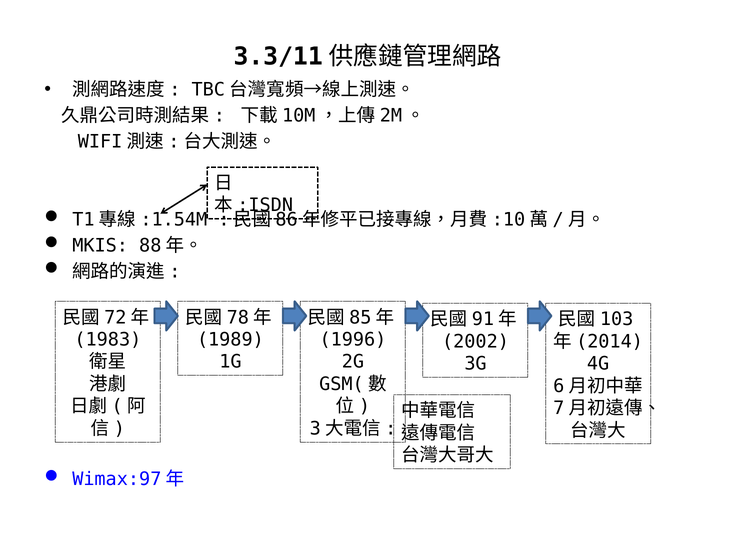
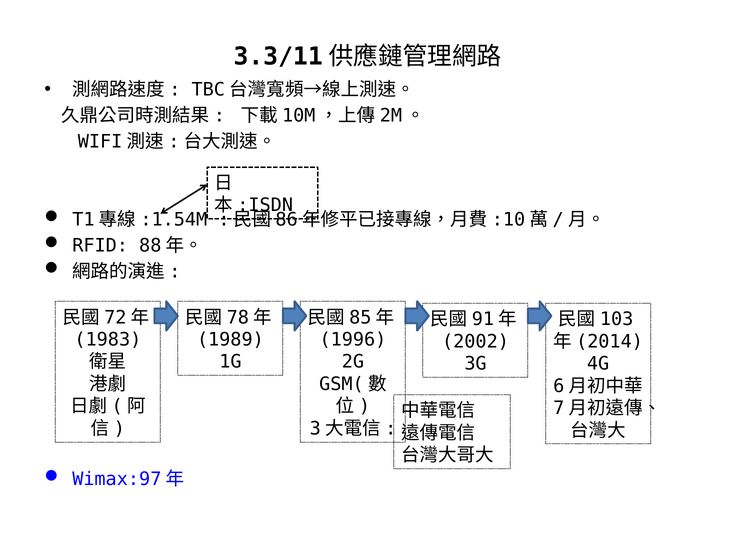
MKIS: MKIS -> RFID (100, 245)
